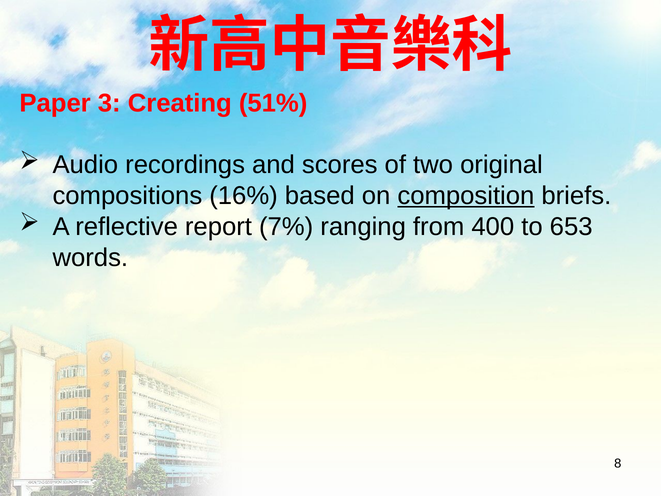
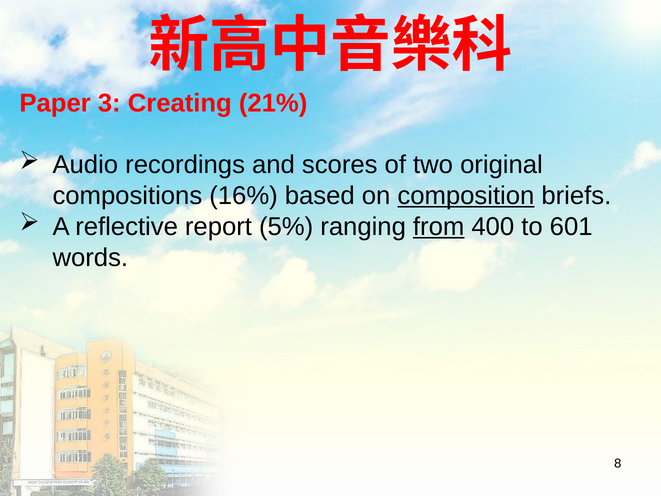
51%: 51% -> 21% (273, 103)
7%: 7% -> 5% (286, 227)
from underline: none -> present (439, 227)
653: 653 -> 601 (571, 227)
